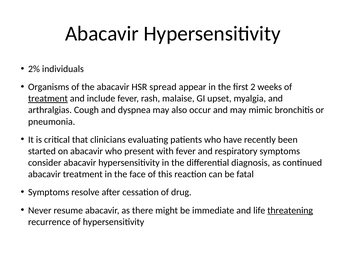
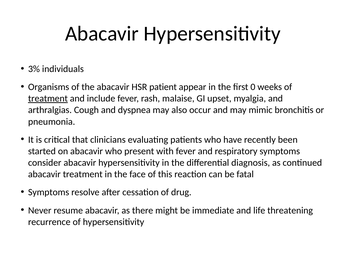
2%: 2% -> 3% (34, 69)
spread: spread -> patient (163, 87)
2: 2 -> 0 (253, 87)
threatening underline: present -> none (290, 210)
